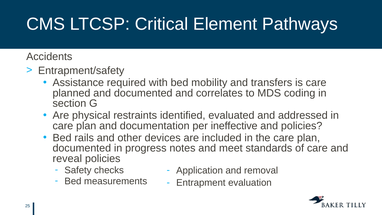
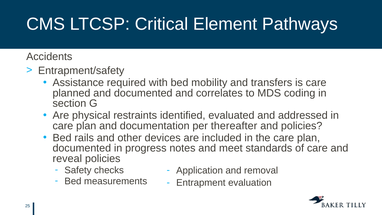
ineffective: ineffective -> thereafter (234, 126)
